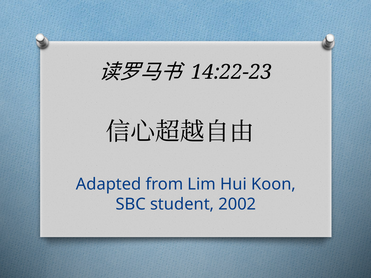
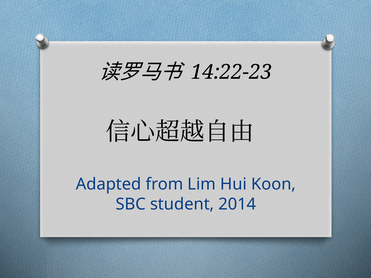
2002: 2002 -> 2014 (237, 204)
